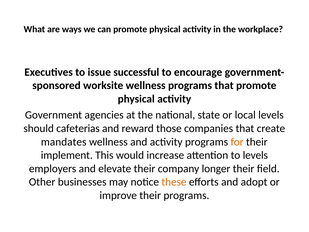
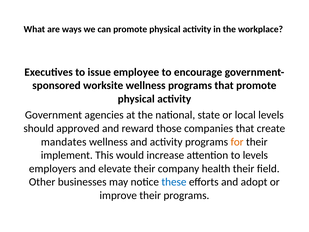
successful: successful -> employee (136, 72)
cafeterias: cafeterias -> approved (78, 128)
longer: longer -> health (216, 168)
these colour: orange -> blue (174, 182)
